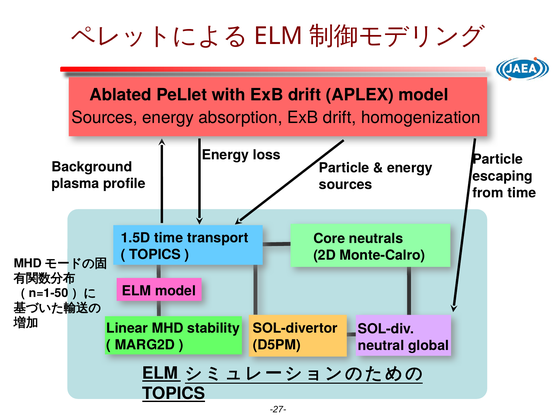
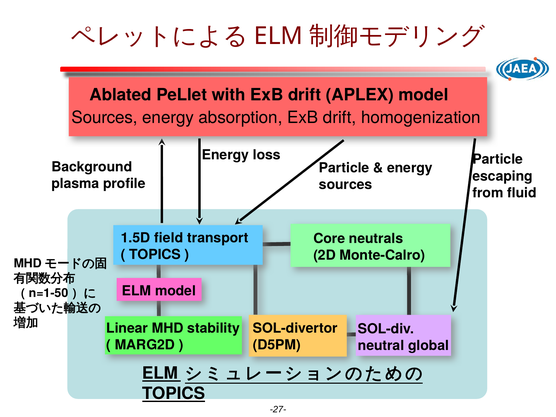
from time: time -> fluid (522, 193)
1.5D time: time -> field (169, 238)
